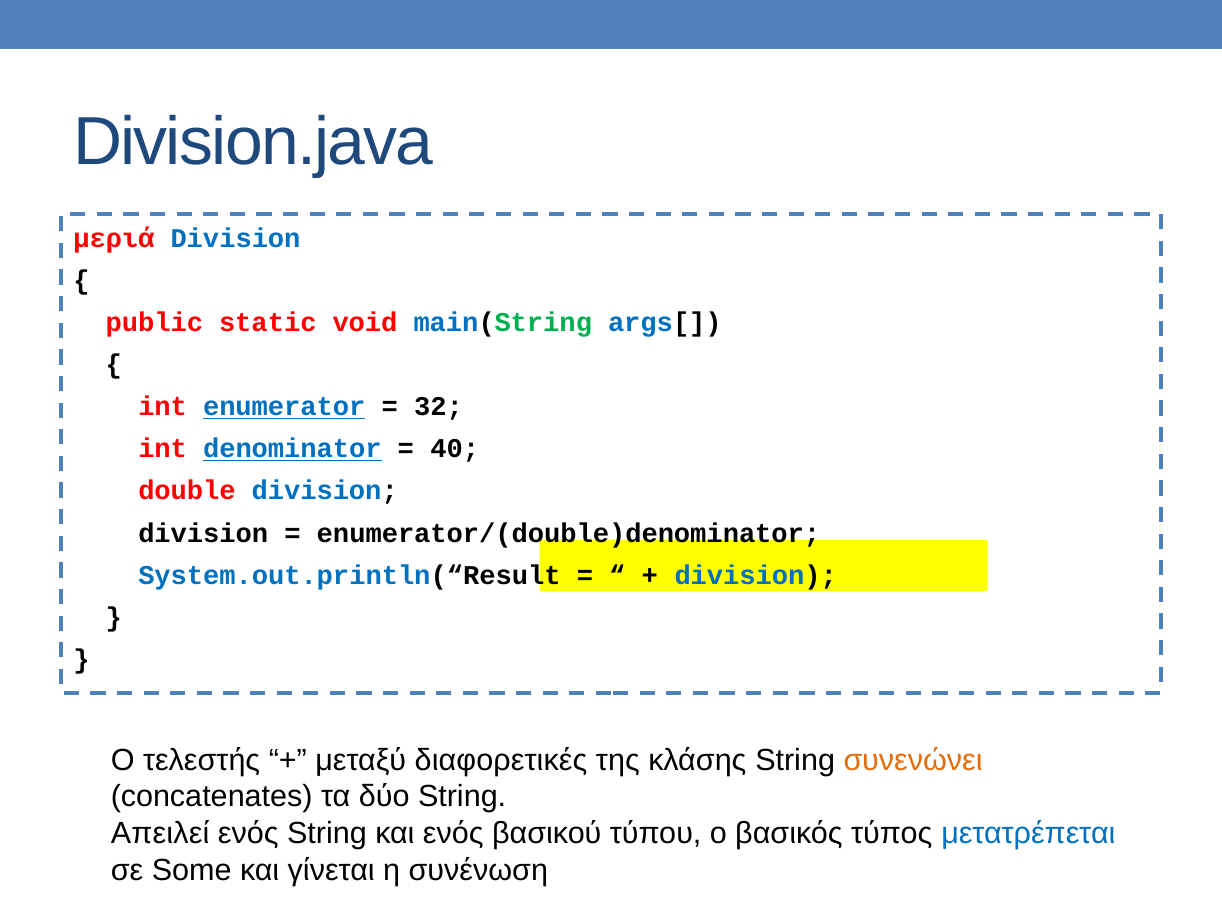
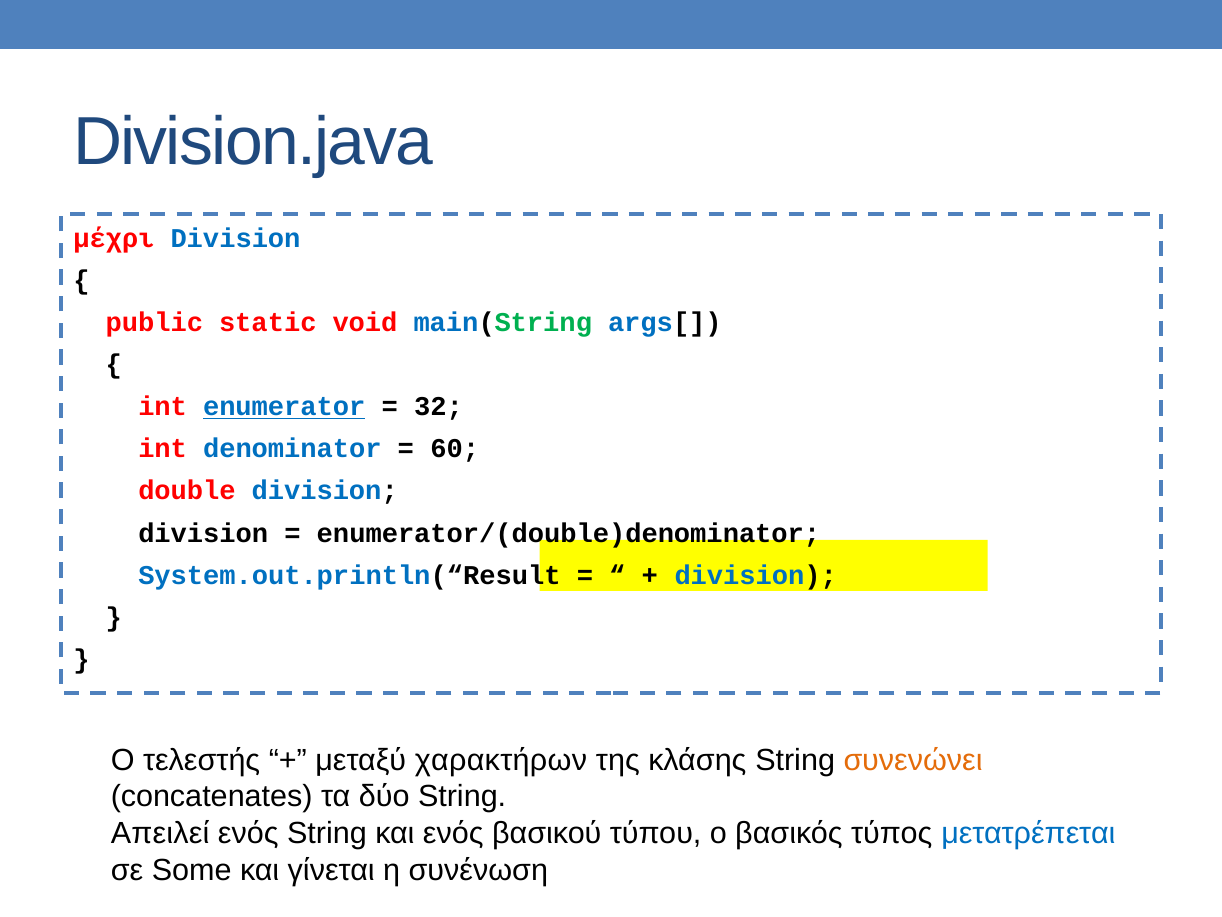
μεριά: μεριά -> μέχρι (114, 238)
denominator underline: present -> none (292, 449)
40: 40 -> 60 (455, 449)
διαφορετικές: διαφορετικές -> χαρακτήρων (501, 760)
